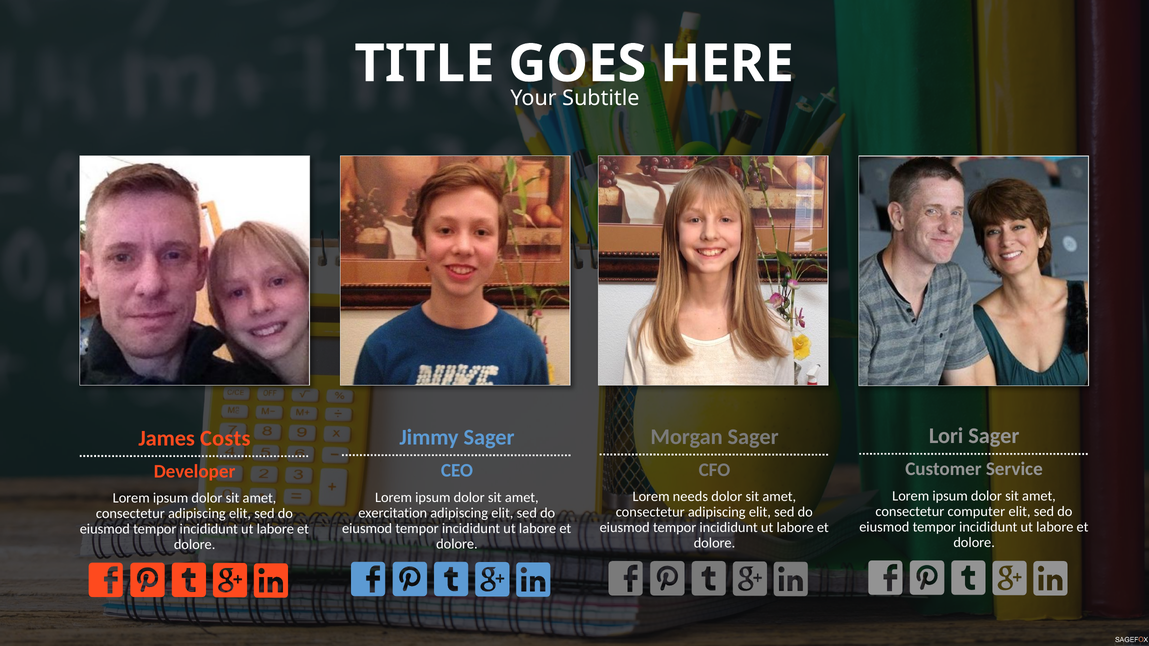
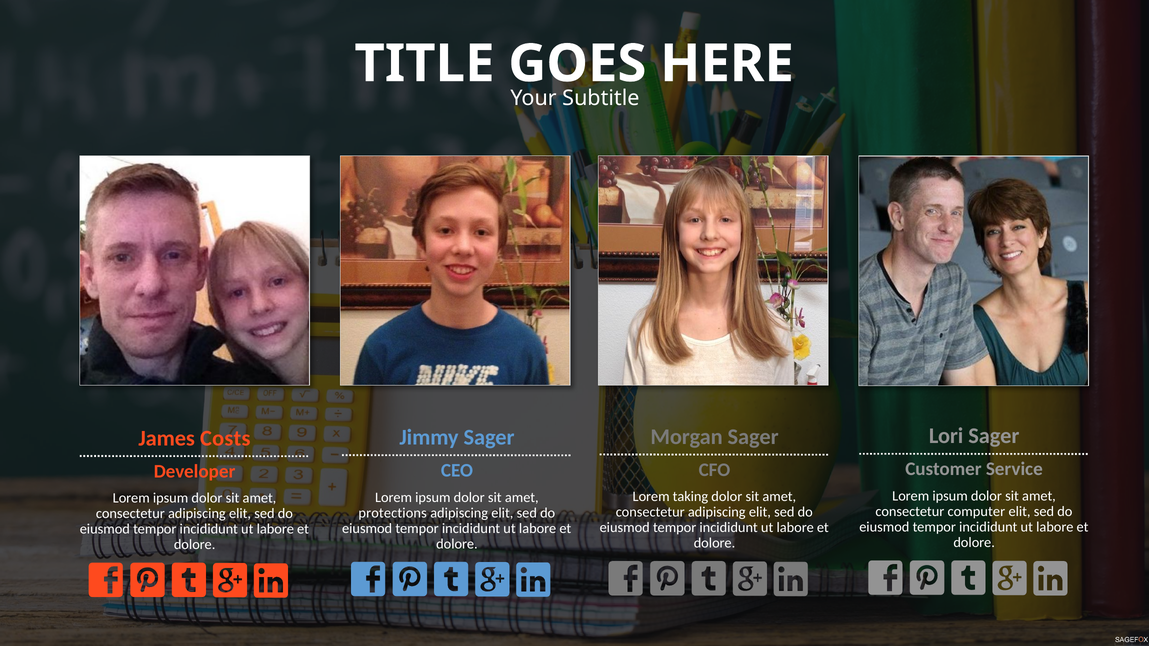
needs: needs -> taking (690, 497)
exercitation: exercitation -> protections (393, 513)
